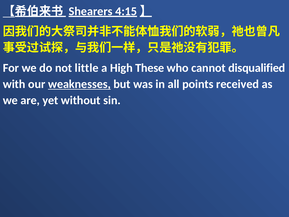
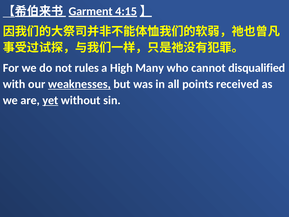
Shearers: Shearers -> Garment (91, 11)
little: little -> rules (87, 68)
These: These -> Many (150, 68)
yet underline: none -> present (50, 100)
